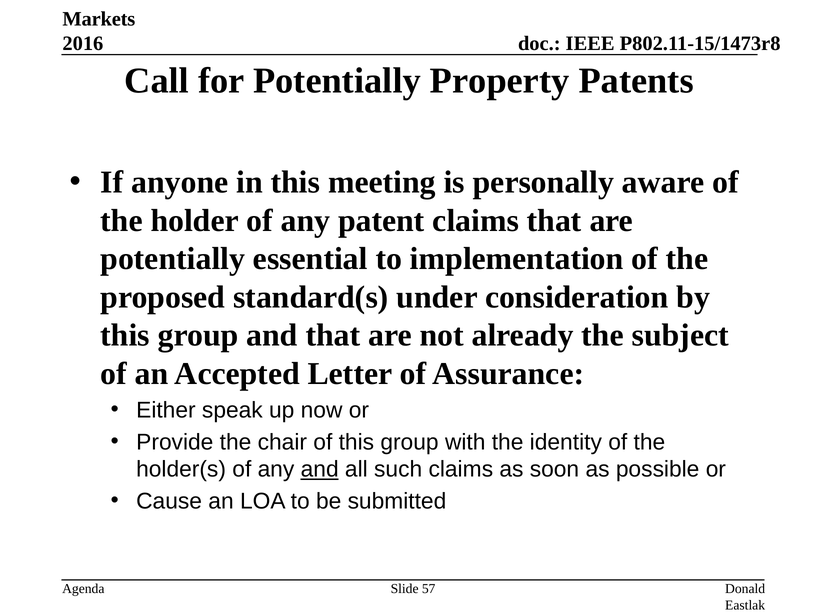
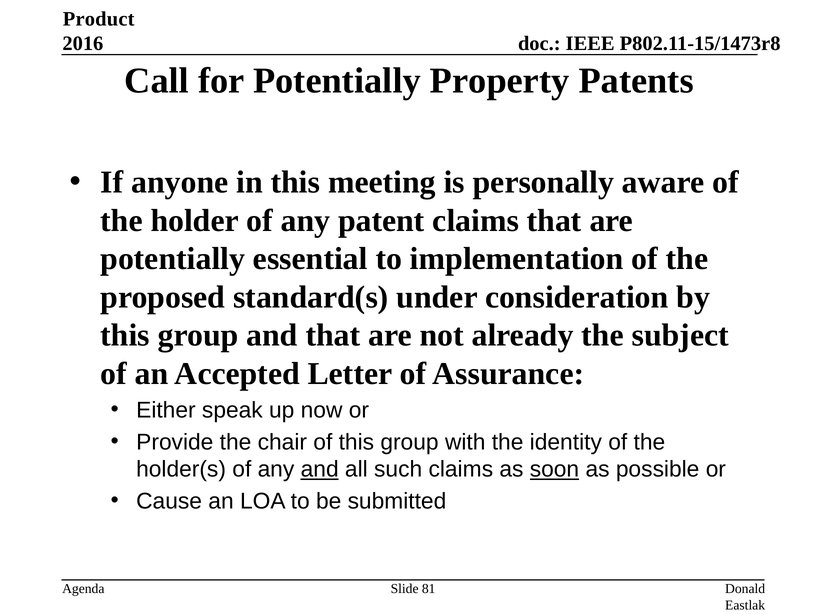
Markets: Markets -> Product (99, 19)
soon underline: none -> present (554, 470)
57: 57 -> 81 (429, 589)
